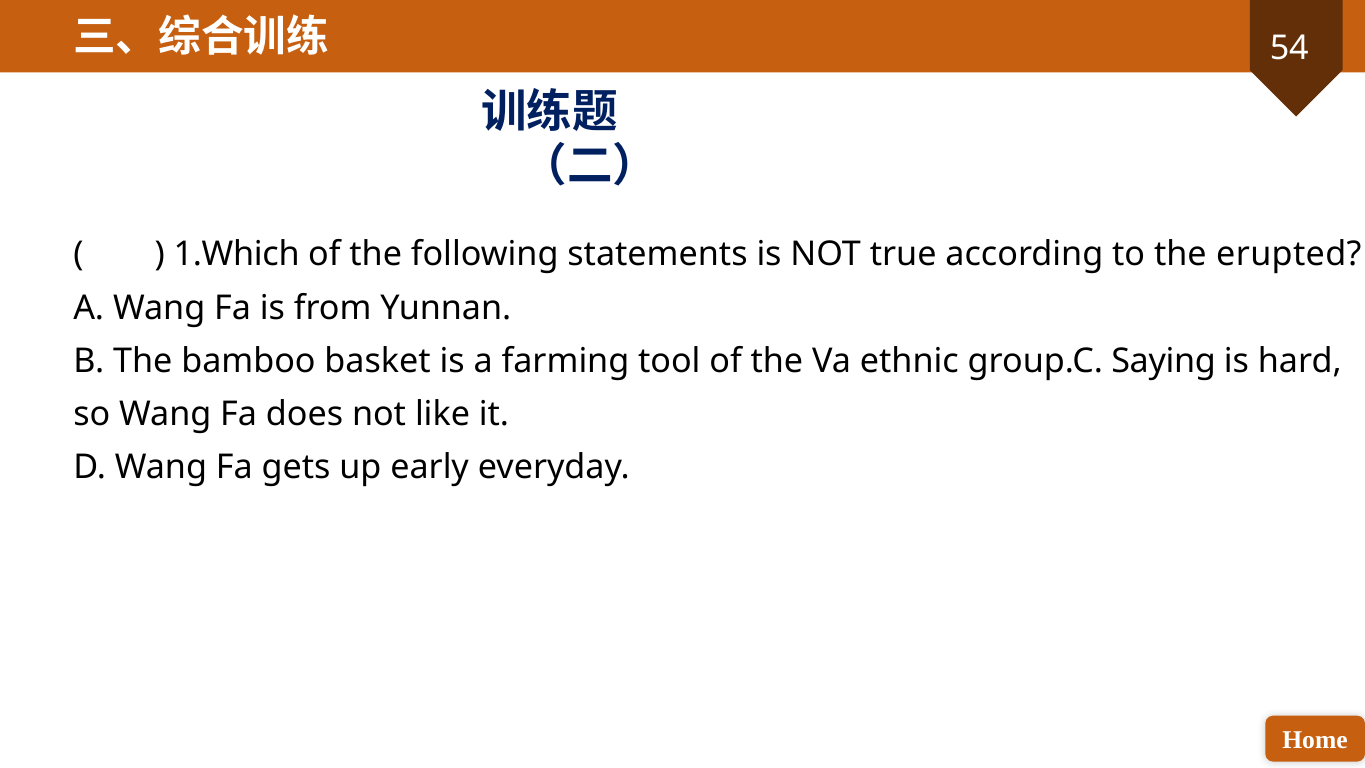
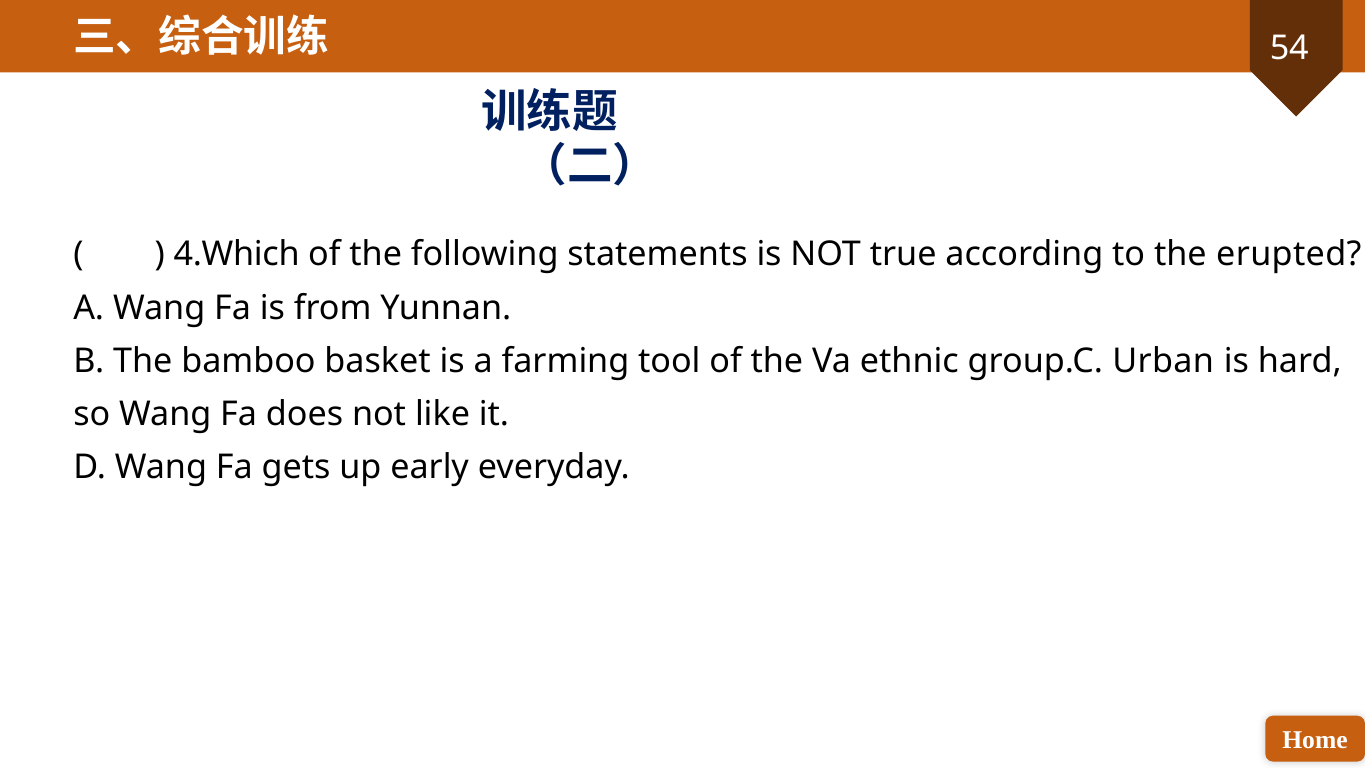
1.Which: 1.Which -> 4.Which (237, 255)
Saying: Saying -> Urban (1163, 361)
